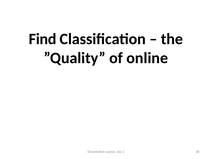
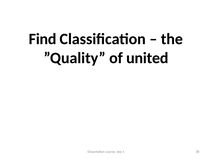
online: online -> united (147, 58)
